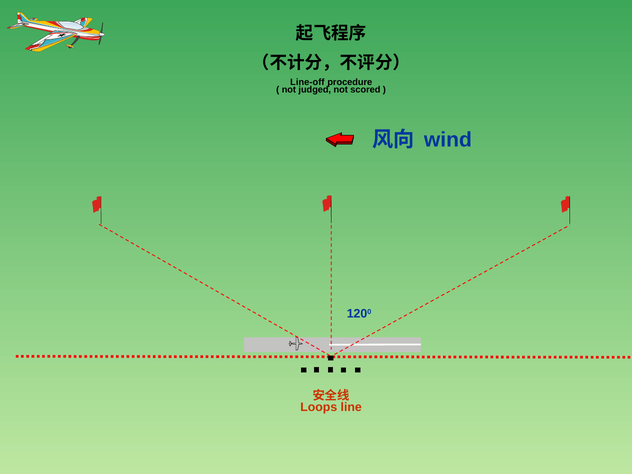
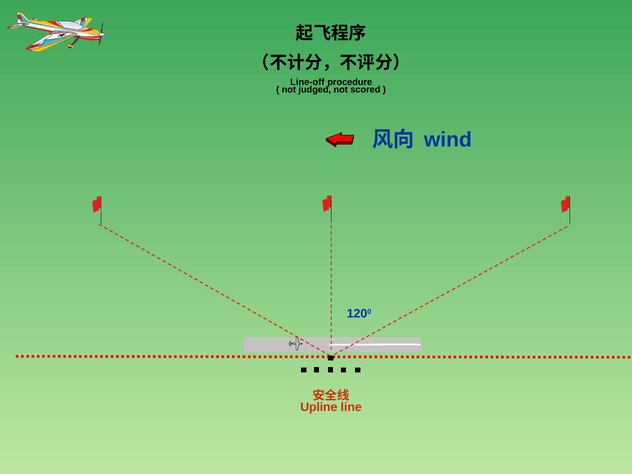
Loops: Loops -> Upline (319, 407)
